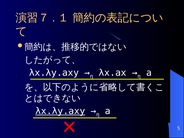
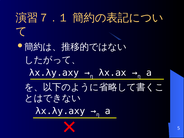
λx.λy.axy underline: present -> none (60, 111)
